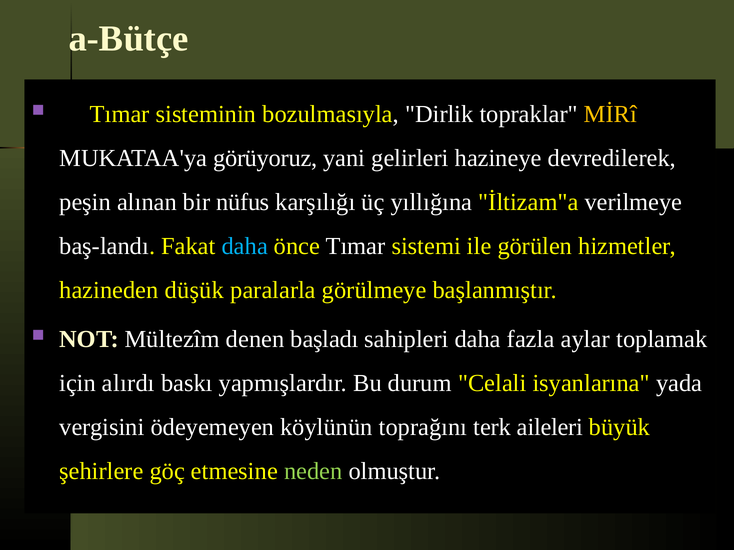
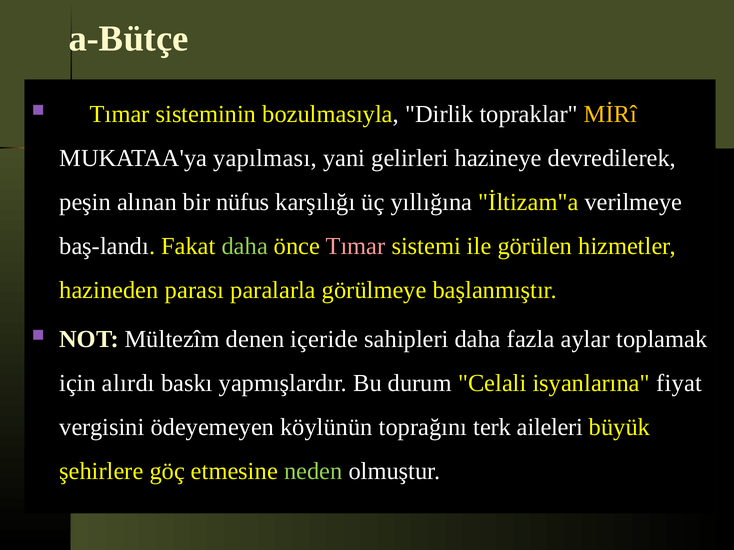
görüyoruz: görüyoruz -> yapılması (265, 158)
daha colour: light blue -> light green (245, 246)
Tımar colour: white -> pink (356, 246)
düşük: düşük -> parası (194, 290)
başladı: başladı -> içeride (324, 339)
yada: yada -> fiyat (679, 383)
